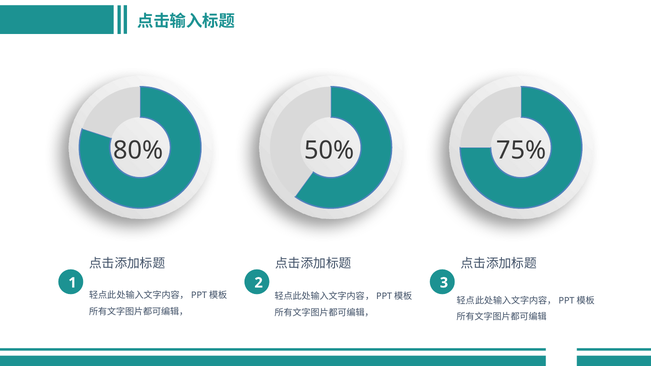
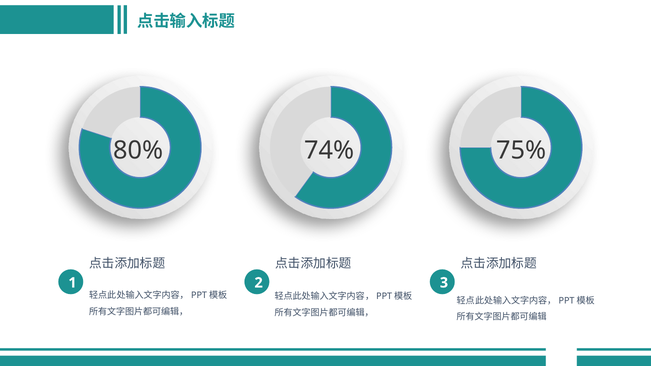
50%: 50% -> 74% (329, 150)
